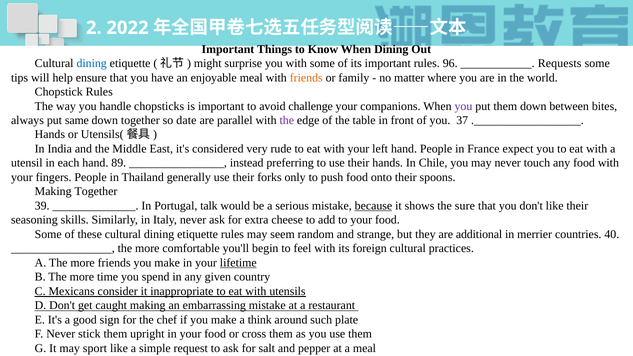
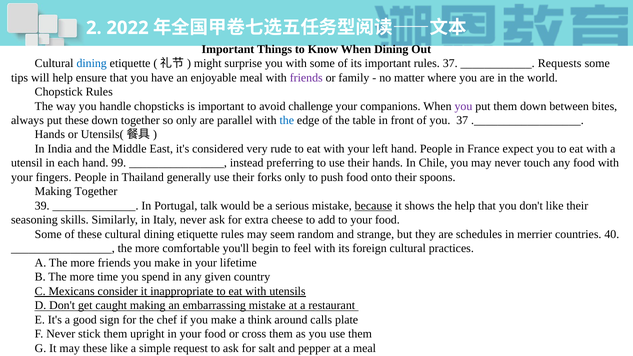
rules 96: 96 -> 37 (450, 63)
friends colour: orange -> purple (306, 78)
put same: same -> these (77, 120)
so date: date -> only (187, 120)
the colour: purple -> blue (287, 120)
89: 89 -> 99 (119, 163)
the sure: sure -> help (465, 206)
additional: additional -> schedules (479, 234)
lifetime underline: present -> none (238, 263)
such: such -> calls (321, 320)
may sport: sport -> these (95, 348)
